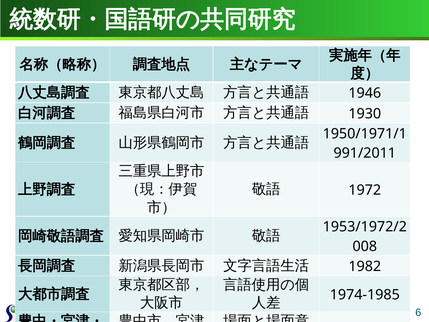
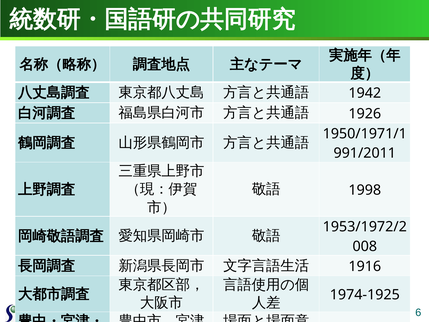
1946: 1946 -> 1942 (365, 93)
1930: 1930 -> 1926 (365, 114)
1972: 1972 -> 1998 (365, 190)
1982: 1982 -> 1916 (365, 266)
1974-1985: 1974-1985 -> 1974-1925 (365, 294)
